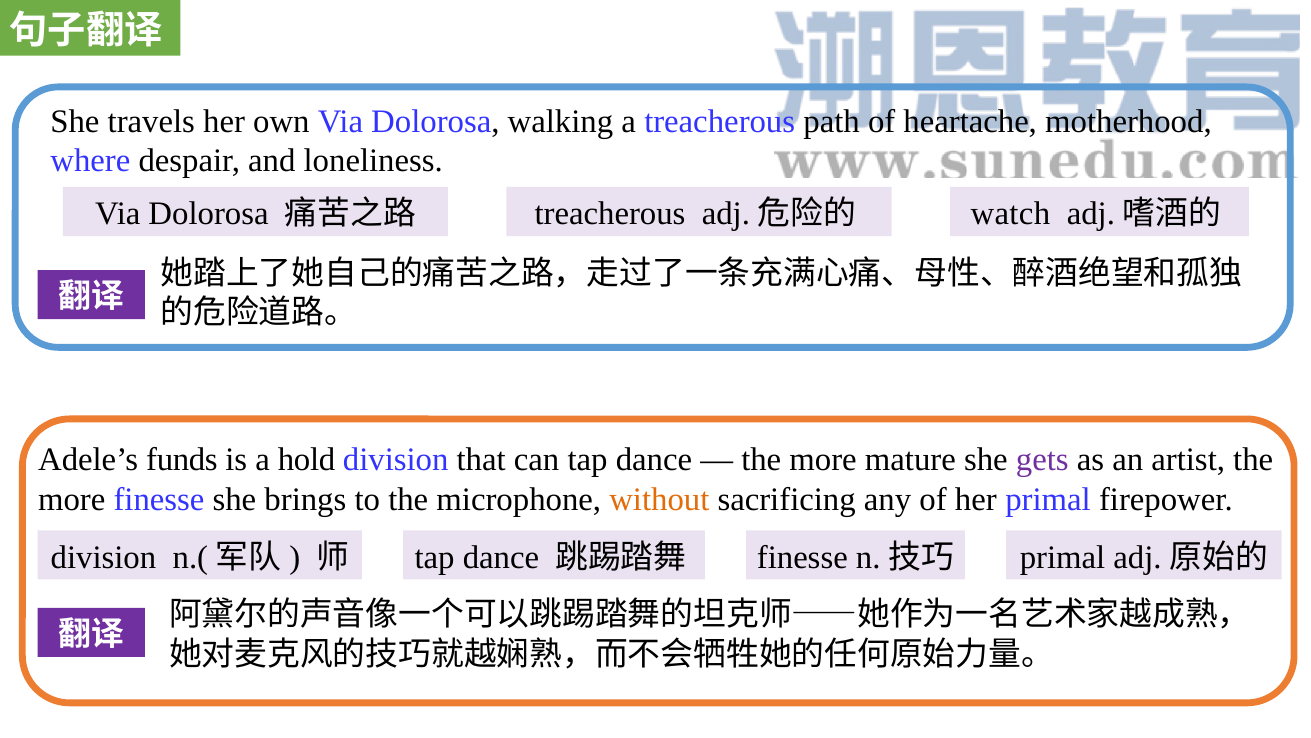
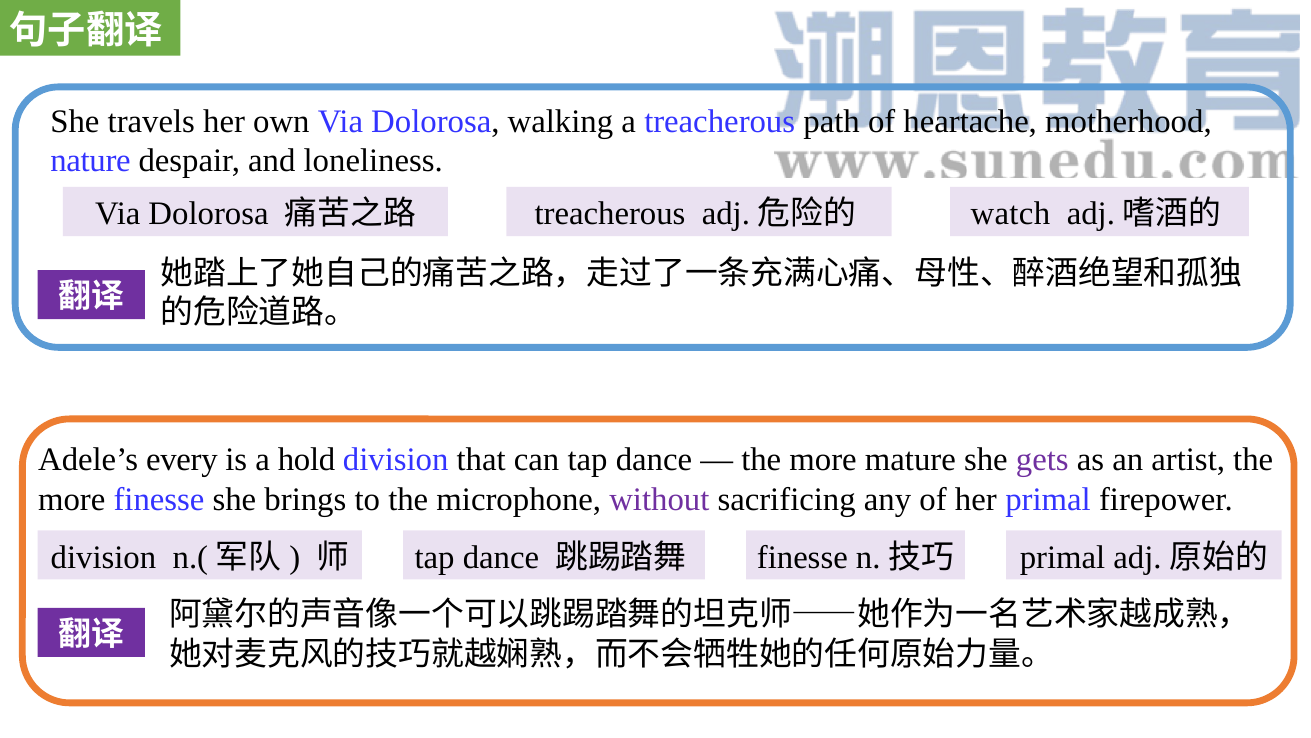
where: where -> nature (91, 160)
funds: funds -> every (182, 459)
without colour: orange -> purple (659, 499)
